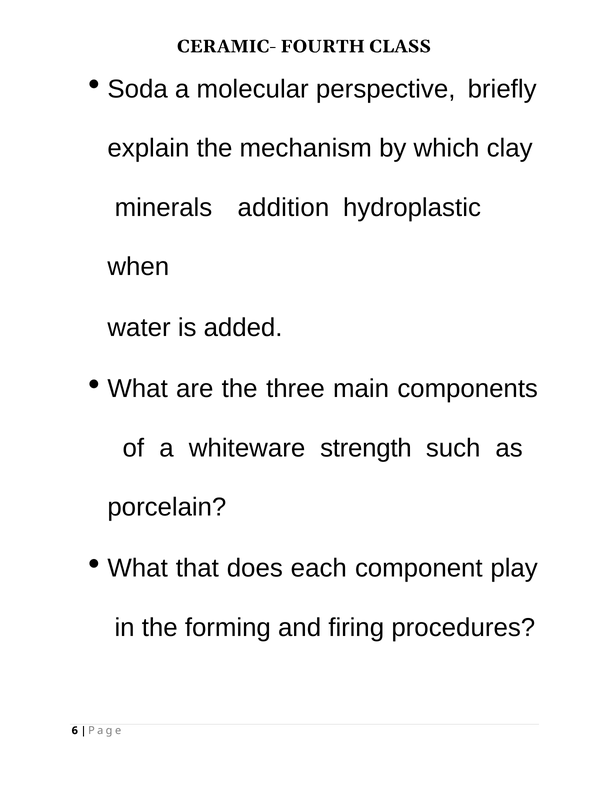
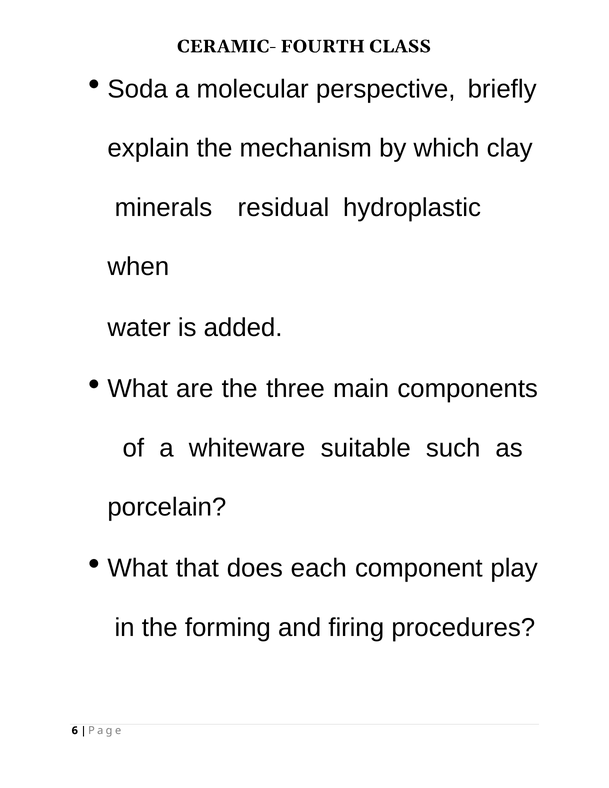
addition: addition -> residual (283, 208)
strength: strength -> suitable (366, 448)
